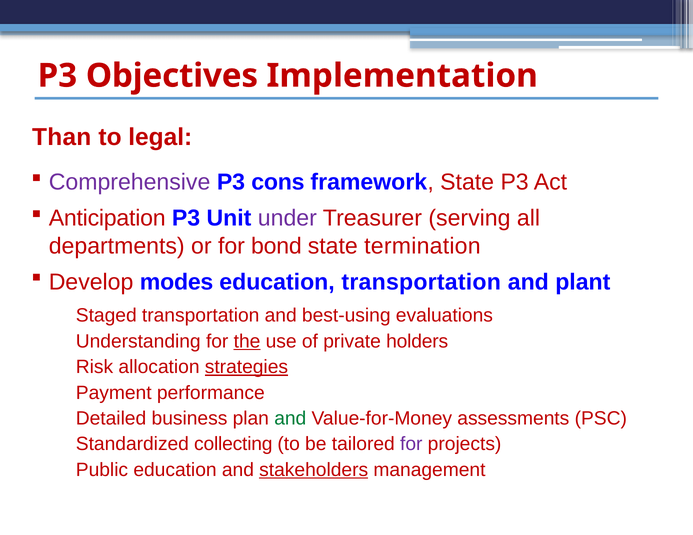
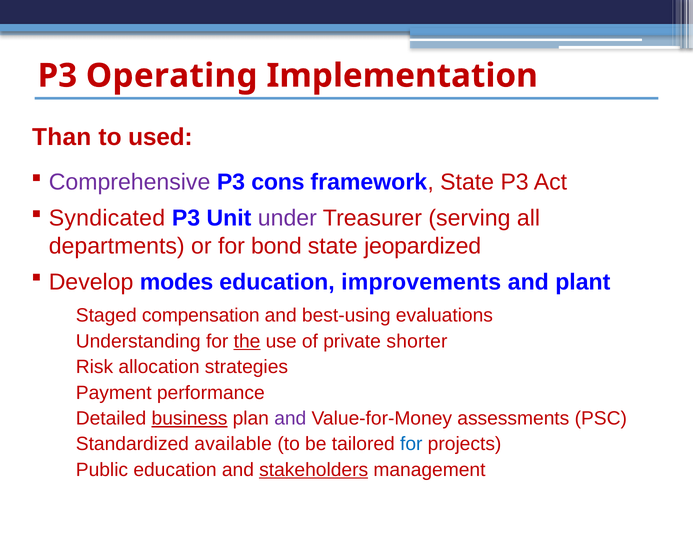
Objectives: Objectives -> Operating (172, 76)
legal: legal -> used (160, 137)
Anticipation: Anticipation -> Syndicated (107, 219)
termination: termination -> jeopardized (423, 246)
education transportation: transportation -> improvements (421, 282)
transportation: transportation -> compensation (201, 316)
holders: holders -> shorter (417, 342)
strategies underline: present -> none (246, 367)
business underline: none -> present (189, 419)
and colour: green -> purple (290, 419)
collecting: collecting -> available (233, 445)
for colour: purple -> blue (411, 445)
